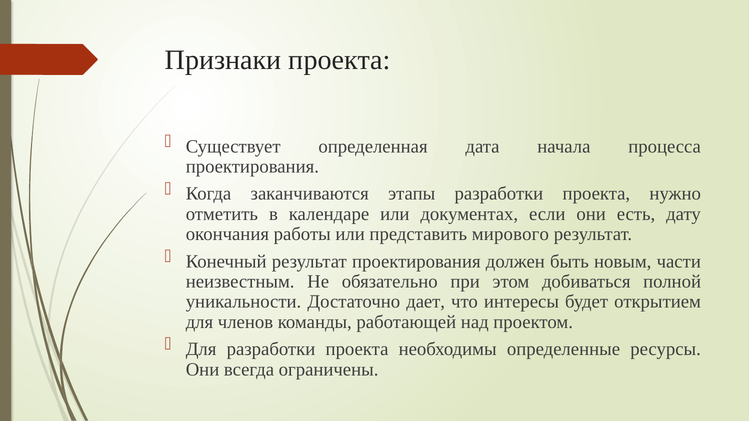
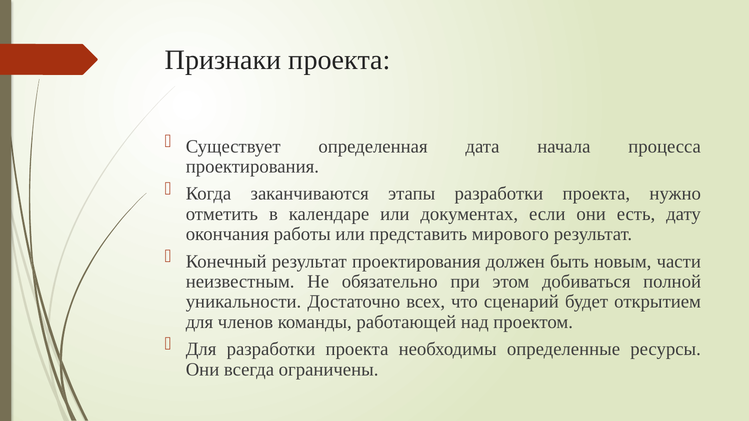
дает: дает -> всех (426, 302)
интересы: интересы -> сценарий (521, 302)
